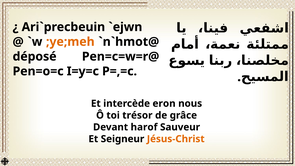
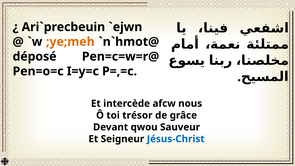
eron: eron -> afcw (164, 103)
harof: harof -> qwou (144, 127)
Jésus-Christ colour: orange -> blue (176, 139)
